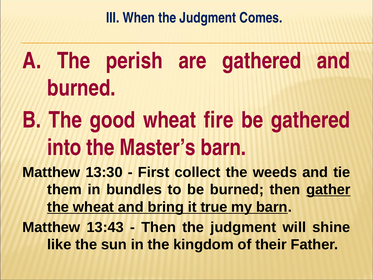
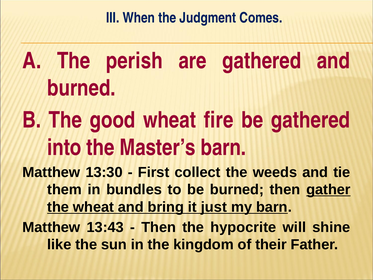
true: true -> just (214, 207)
Then the judgment: judgment -> hypocrite (243, 227)
